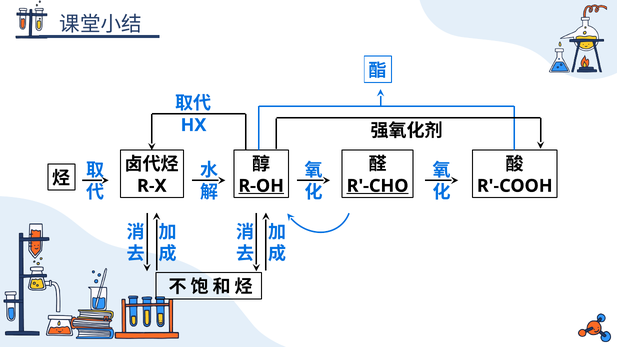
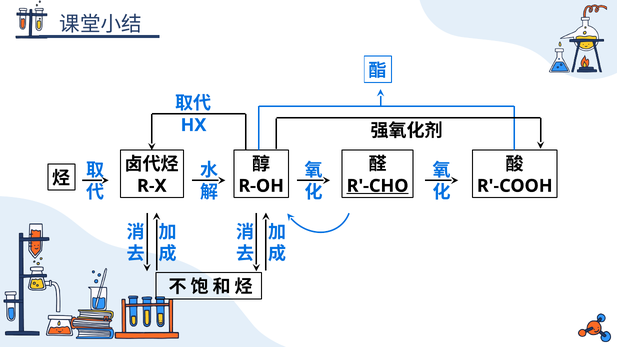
R-OH underline: present -> none (261, 186)
